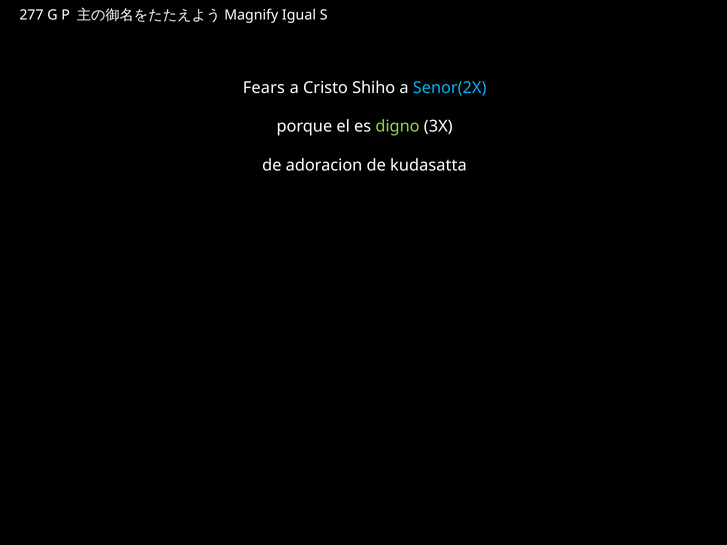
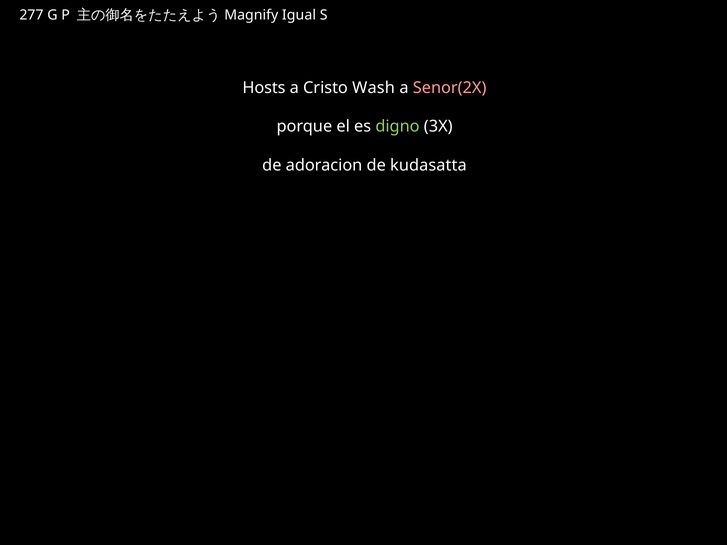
Fears: Fears -> Hosts (264, 88)
Shiho: Shiho -> Wash (374, 88)
Senor(2X colour: light blue -> pink (450, 88)
